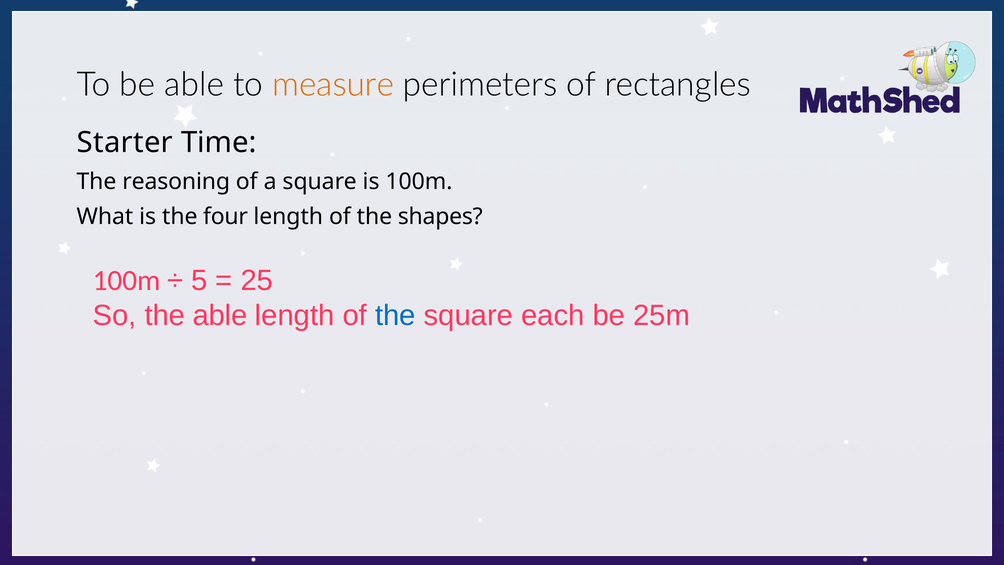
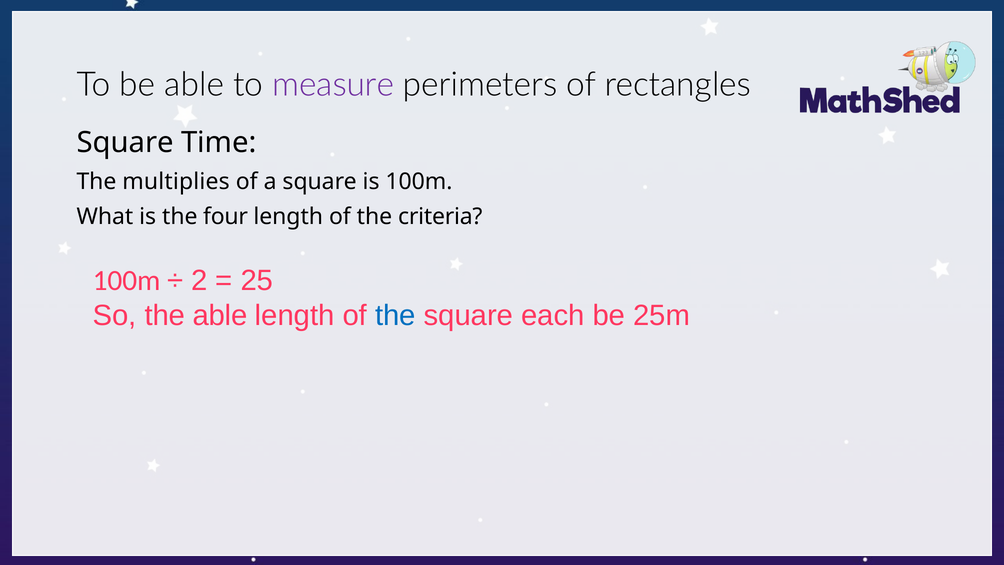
measure colour: orange -> purple (333, 84)
Starter: Starter -> Square (125, 143)
reasoning: reasoning -> multiplies (176, 181)
shapes: shapes -> criteria (440, 217)
5: 5 -> 2 (199, 281)
